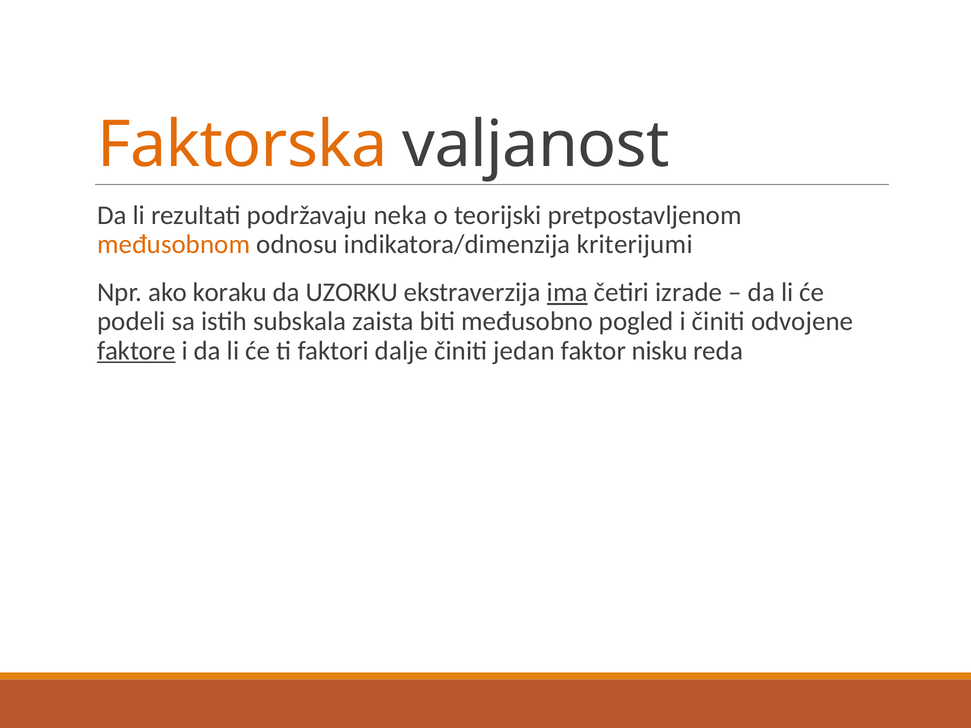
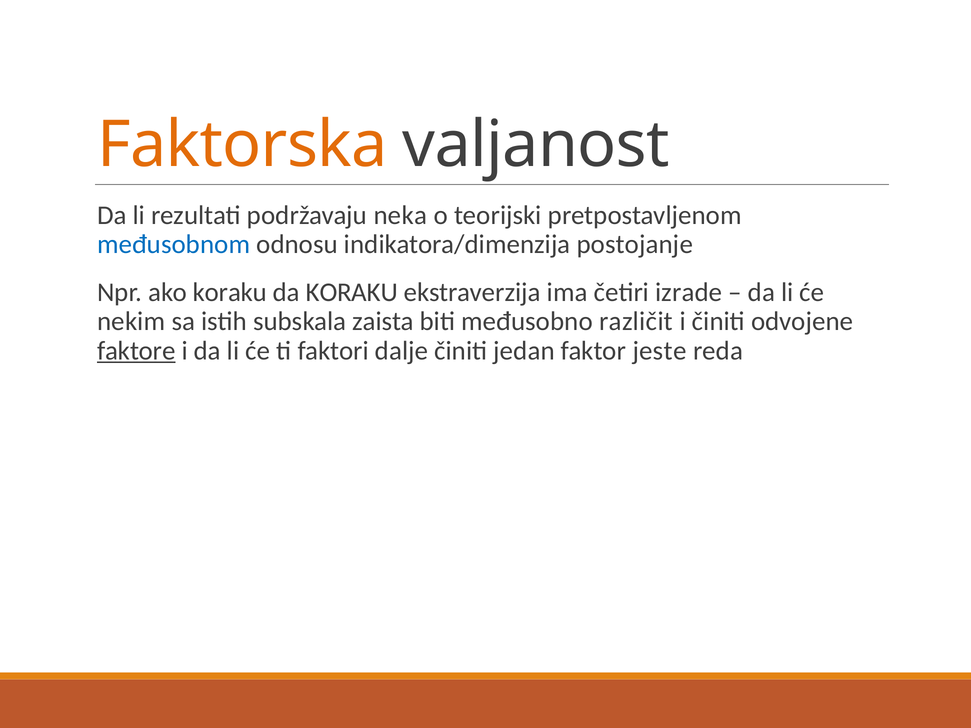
međusobnom colour: orange -> blue (174, 244)
kriterijumi: kriterijumi -> postojanje (635, 244)
da UZORKU: UZORKU -> KORAKU (352, 293)
ima underline: present -> none (567, 293)
podeli: podeli -> nekim (131, 322)
pogled: pogled -> različit (636, 322)
nisku: nisku -> jeste (659, 351)
